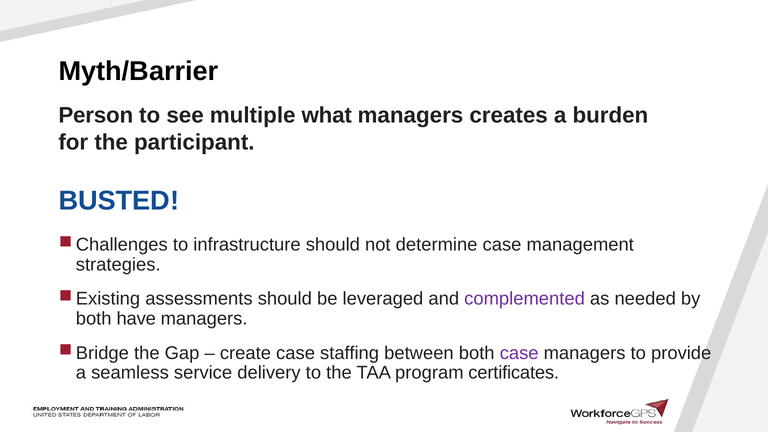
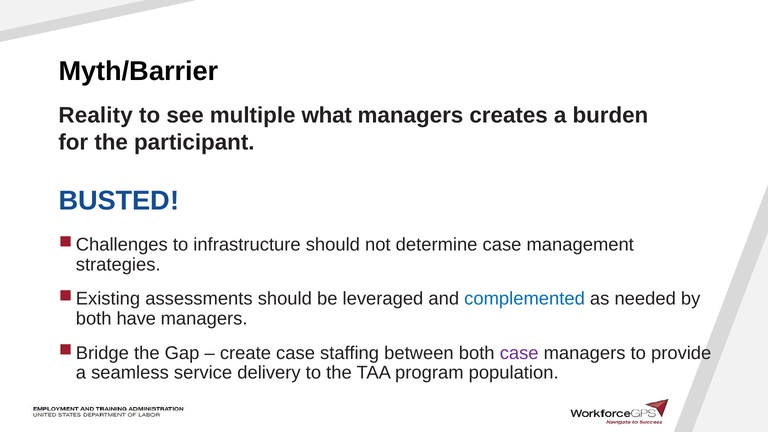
Person: Person -> Reality (96, 115)
complemented colour: purple -> blue (525, 299)
certificates: certificates -> population (514, 373)
